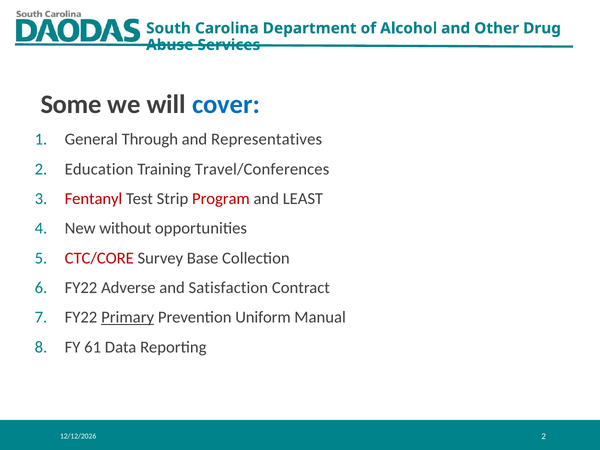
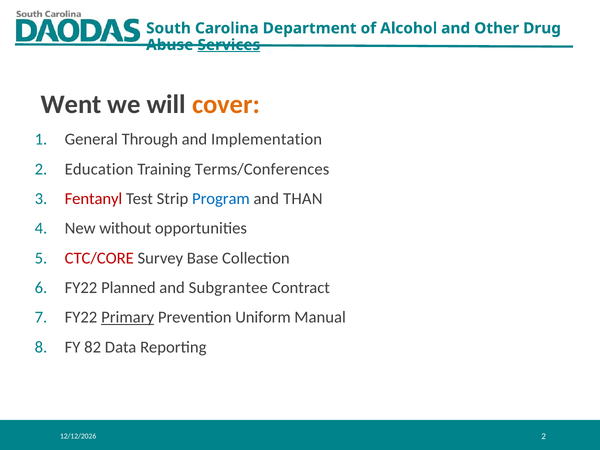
Services underline: none -> present (229, 45)
Some: Some -> Went (71, 104)
cover colour: blue -> orange (226, 104)
Representatives: Representatives -> Implementation (267, 139)
Travel/Conferences: Travel/Conferences -> Terms/Conferences (262, 169)
Program colour: red -> blue (221, 199)
LEAST: LEAST -> THAN (303, 199)
Adverse: Adverse -> Planned (128, 288)
Satisfaction: Satisfaction -> Subgrantee (228, 288)
61: 61 -> 82 (93, 347)
